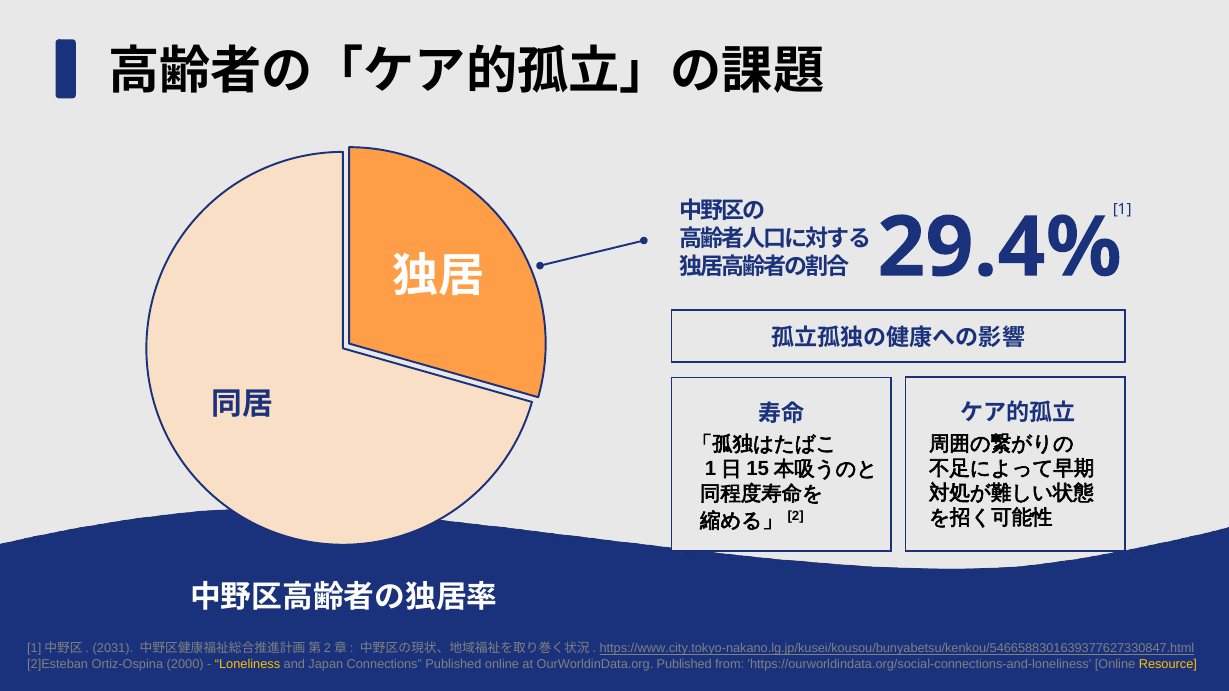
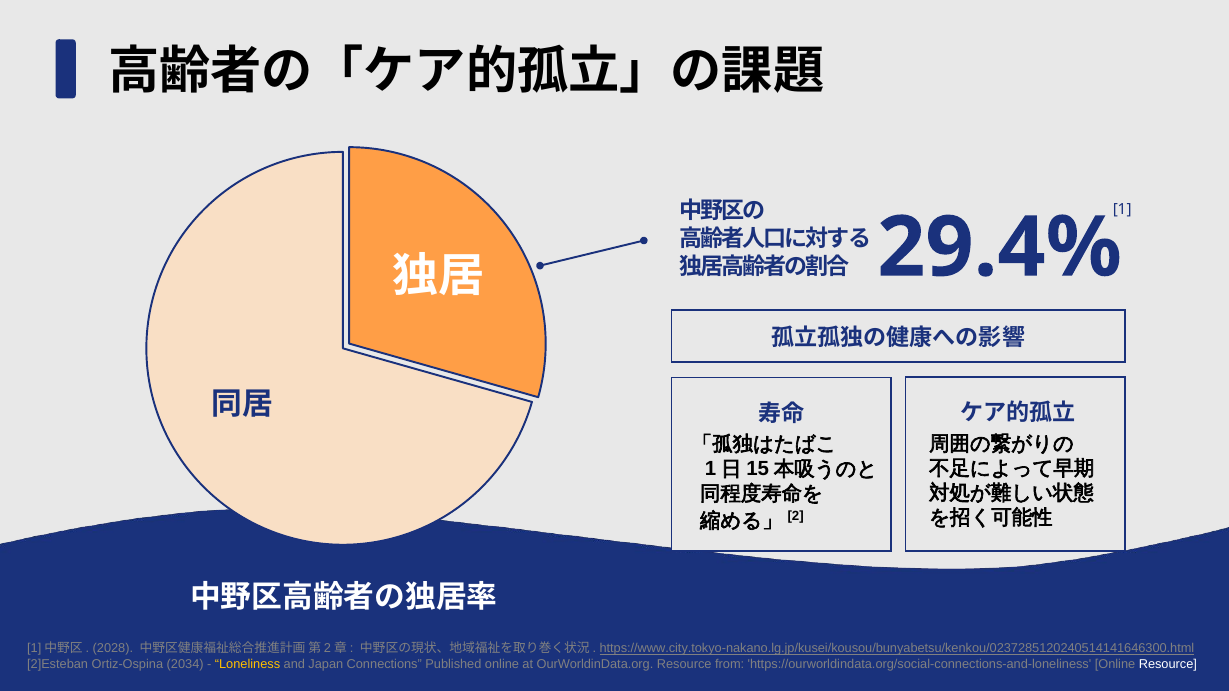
2031: 2031 -> 2028 (113, 649)
https://www.city.tokyo-nakano.lg.jp/kusei/kousou/bunyabetsu/kenkou/5466588301639377627330847.html: https://www.city.tokyo-nakano.lg.jp/kusei/kousou/bunyabetsu/kenkou/5466588301639377627330847.html -> https://www.city.tokyo-nakano.lg.jp/kusei/kousou/bunyabetsu/kenkou/0237285120240514141646300.html (897, 649)
2000: 2000 -> 2034 (185, 664)
OurWorldinData.org Published: Published -> Resource (684, 664)
Resource colour: yellow -> white (1168, 664)
